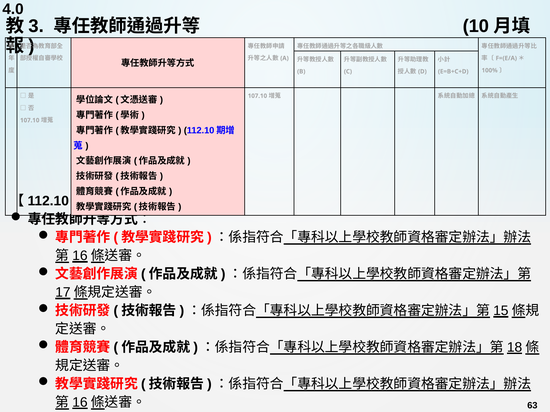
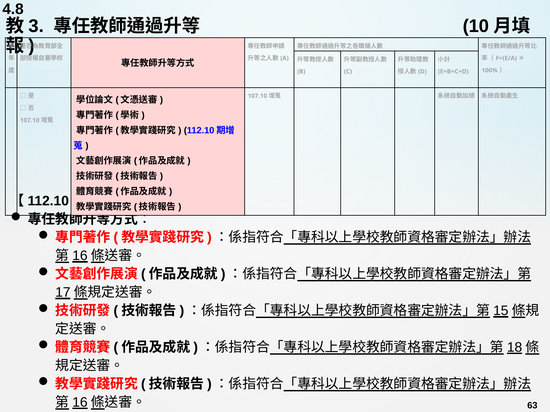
4.0: 4.0 -> 4.8 (13, 9)
